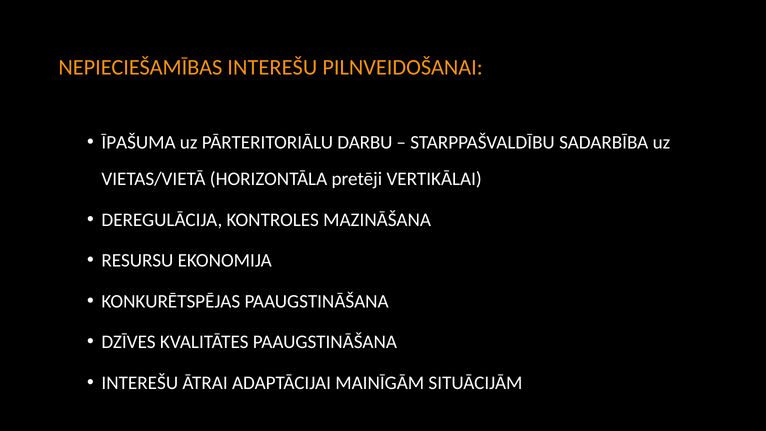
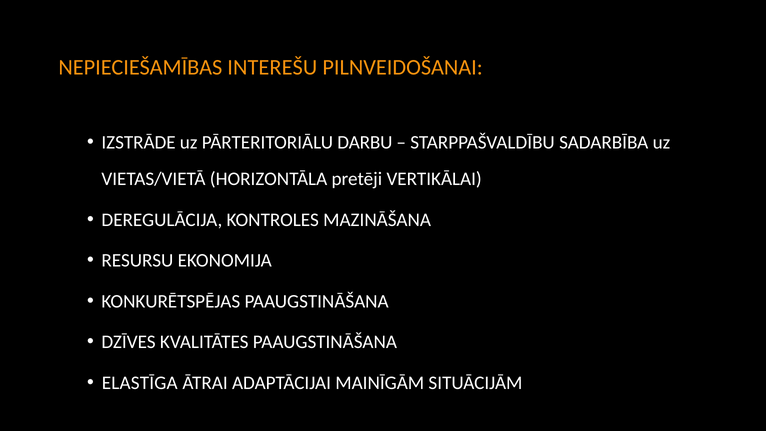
ĪPAŠUMA: ĪPAŠUMA -> IZSTRĀDE (139, 142)
INTEREŠU: INTEREŠU -> ELASTĪGA (140, 383)
